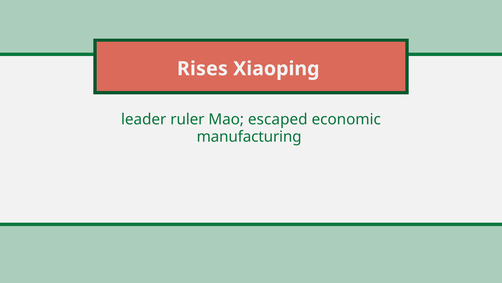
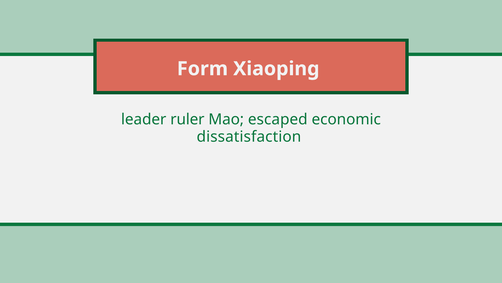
Rises: Rises -> Form (202, 69)
manufacturing: manufacturing -> dissatisfaction (249, 136)
